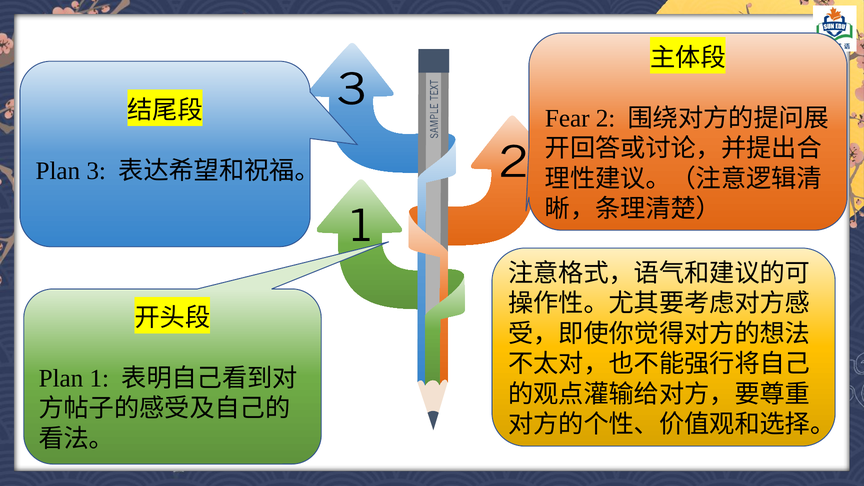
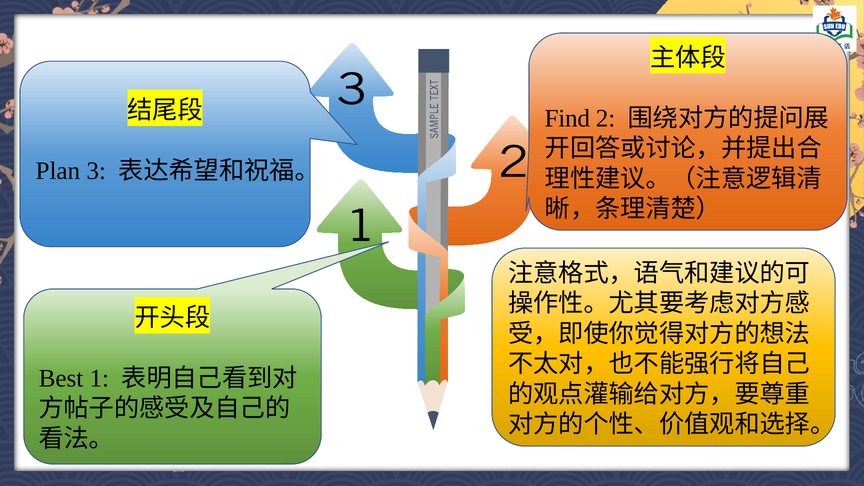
Fear: Fear -> Find (567, 118)
Plan: Plan -> Best (61, 378)
